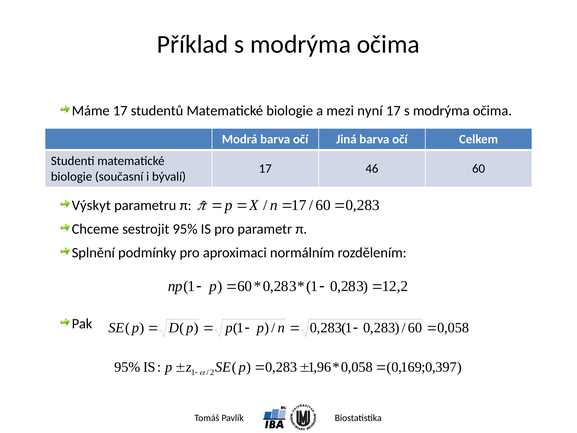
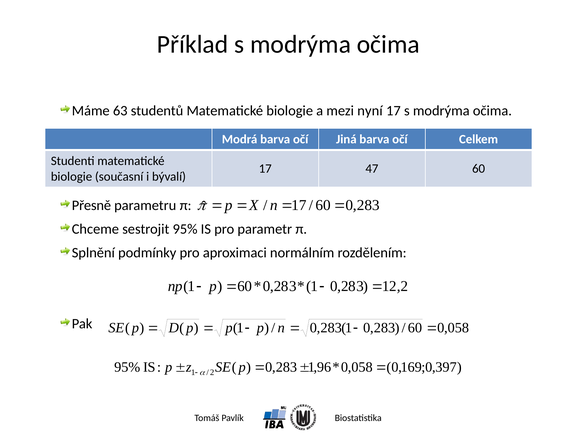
Máme 17: 17 -> 63 (120, 111)
46: 46 -> 47 (372, 169)
Výskyt: Výskyt -> Přesně (91, 205)
